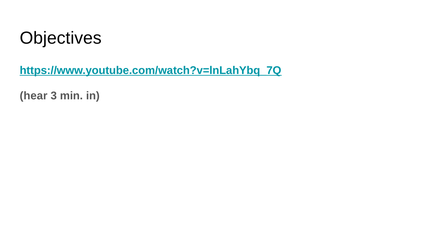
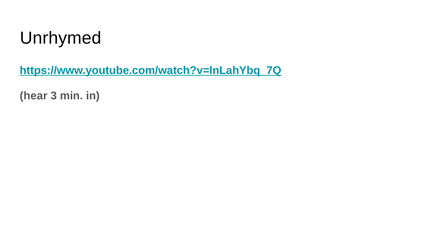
Objectives: Objectives -> Unrhymed (61, 38)
